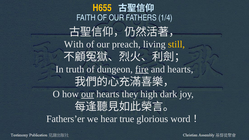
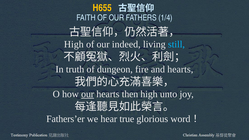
With: With -> High (74, 44)
preach: preach -> indeed (126, 44)
still colour: yellow -> light blue (176, 44)
fire underline: present -> none (142, 69)
they: they -> then (130, 94)
dark: dark -> unto (169, 94)
